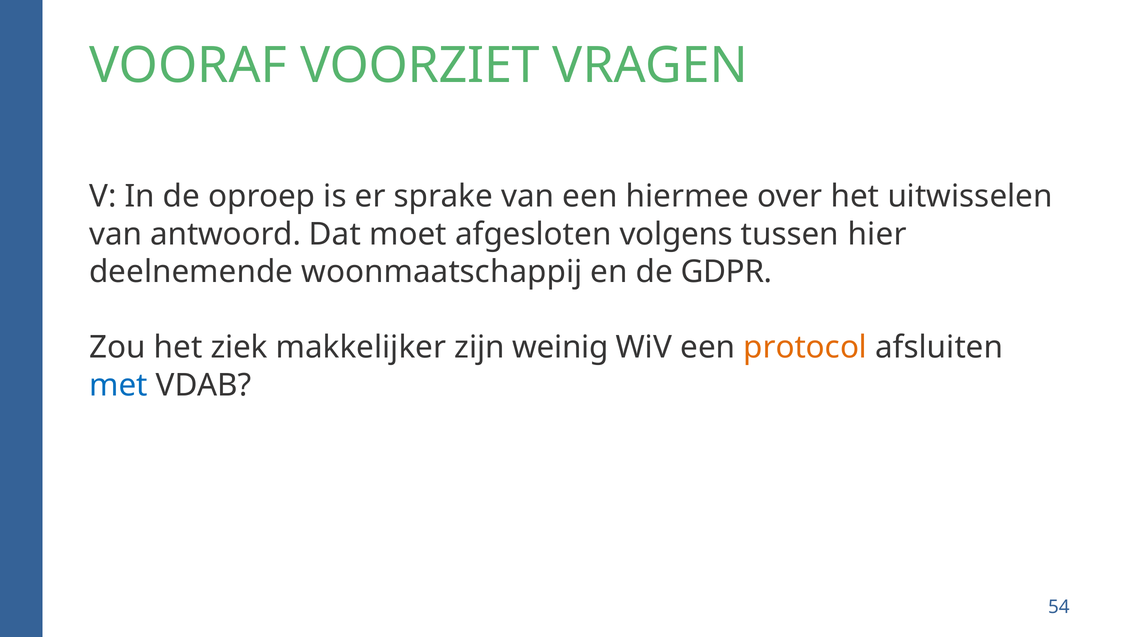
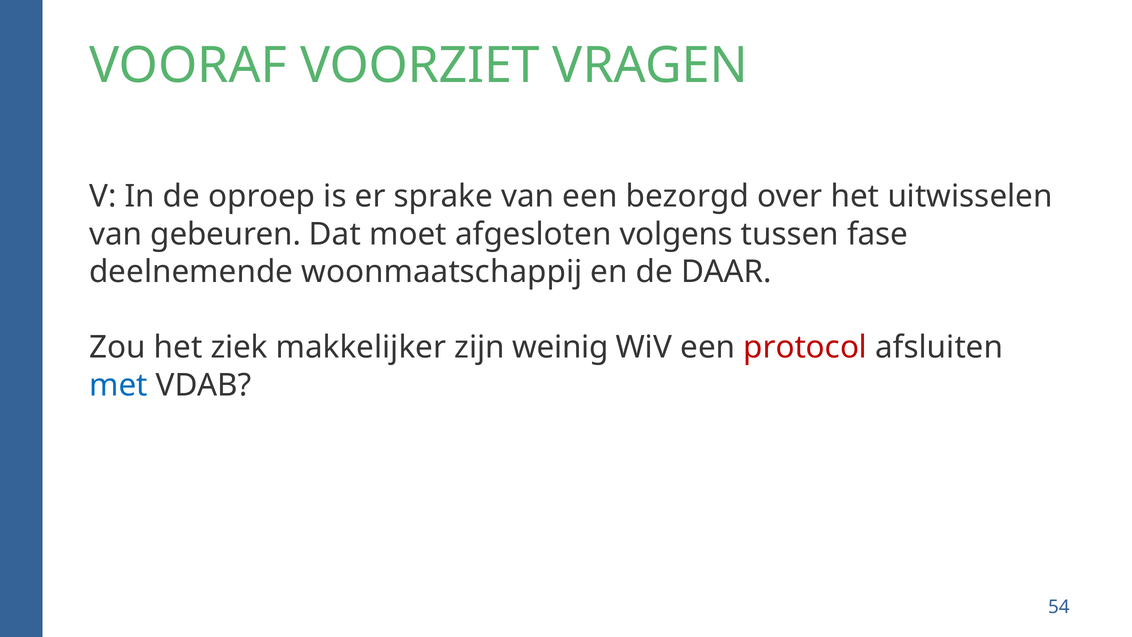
hiermee: hiermee -> bezorgd (687, 196)
antwoord: antwoord -> gebeuren (226, 234)
hier: hier -> fase (878, 234)
GDPR: GDPR -> DAAR (726, 272)
protocol colour: orange -> red (805, 347)
